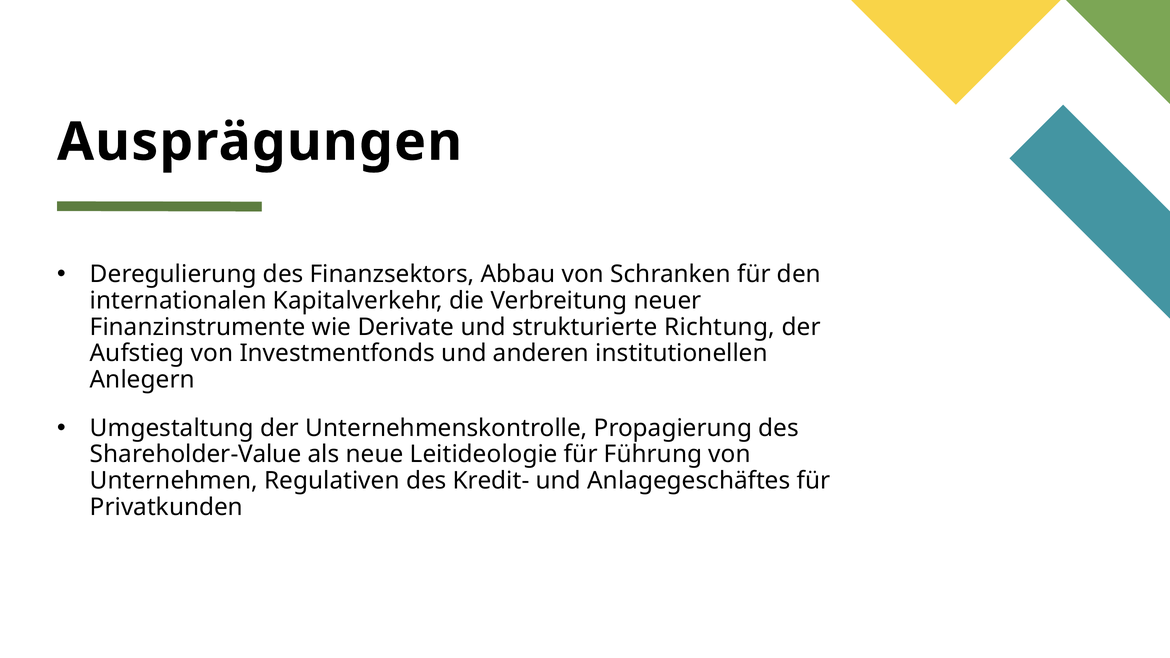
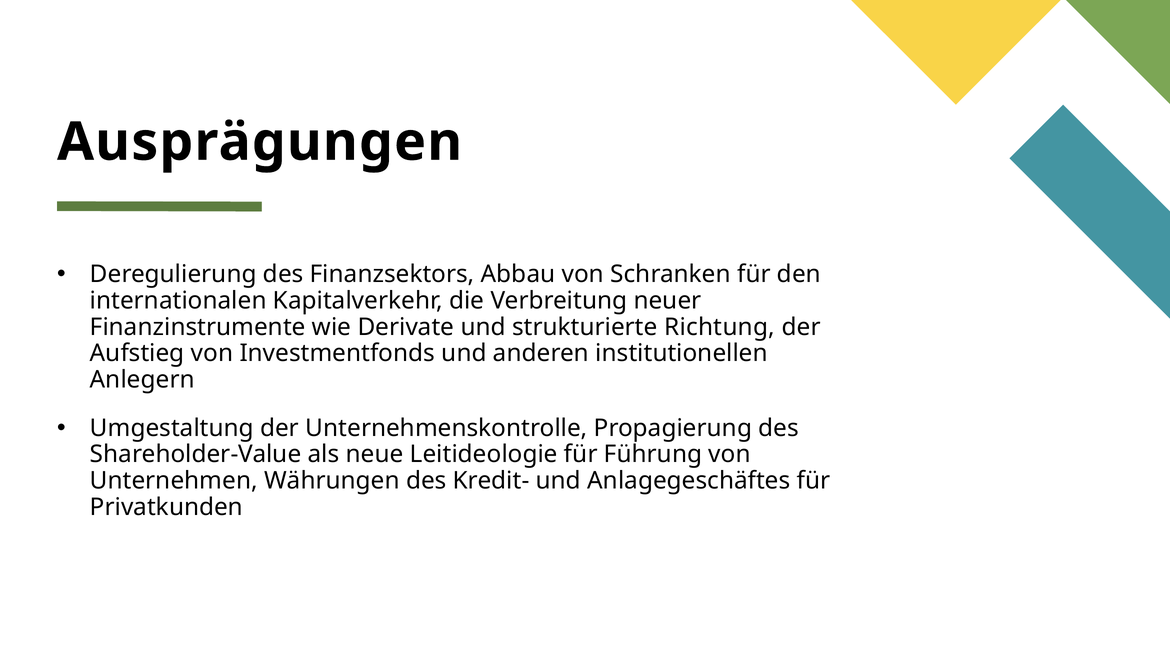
Regulativen: Regulativen -> Währungen (332, 481)
